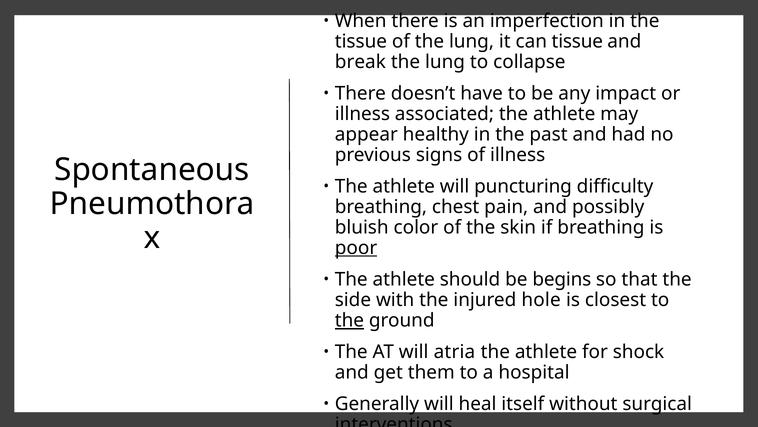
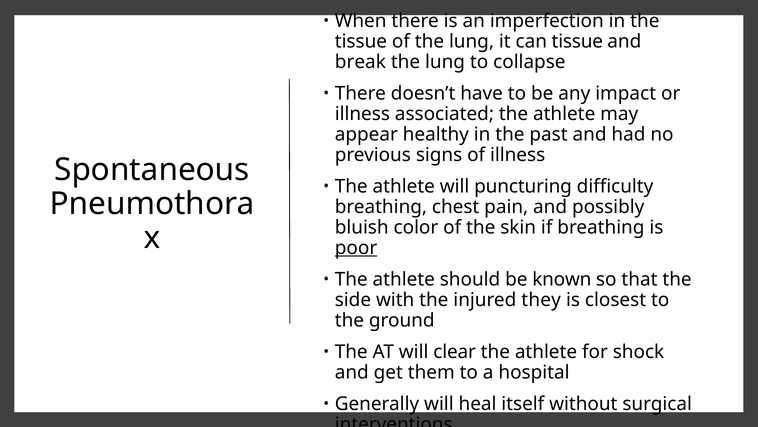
begins: begins -> known (562, 279)
hole: hole -> they (541, 300)
the underline: present -> none (349, 320)
atria: atria -> clear (455, 352)
